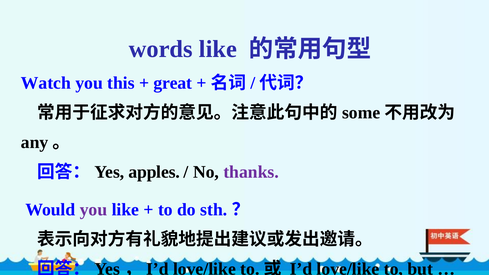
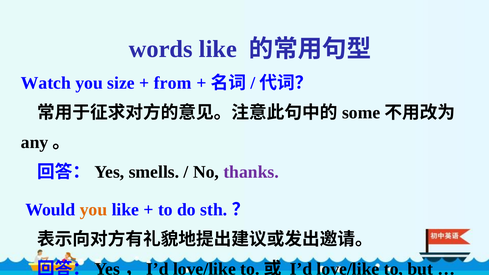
this: this -> size (121, 83)
great: great -> from (173, 83)
apples: apples -> smells (154, 172)
you colour: purple -> orange (94, 210)
